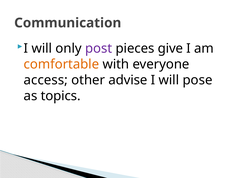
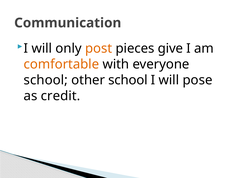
post colour: purple -> orange (99, 48)
access: access -> school (46, 80)
other advise: advise -> school (128, 80)
topics: topics -> credit (61, 96)
